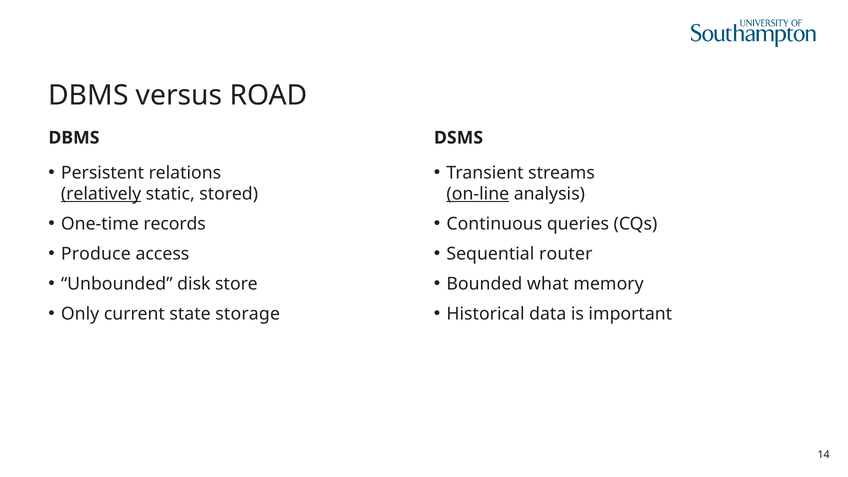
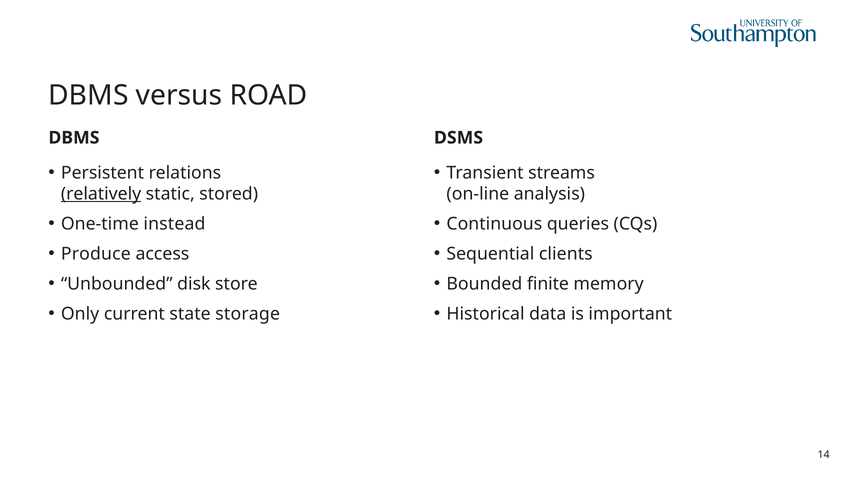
on-line underline: present -> none (478, 194)
records: records -> instead (174, 224)
router: router -> clients (566, 254)
what: what -> finite (548, 284)
